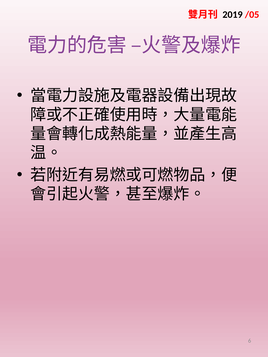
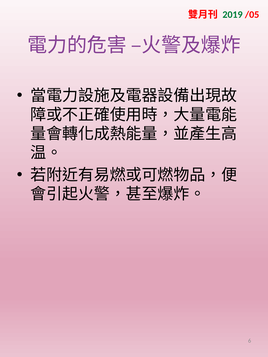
2019 colour: black -> green (233, 15)
